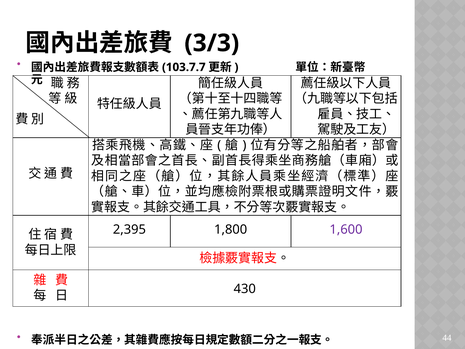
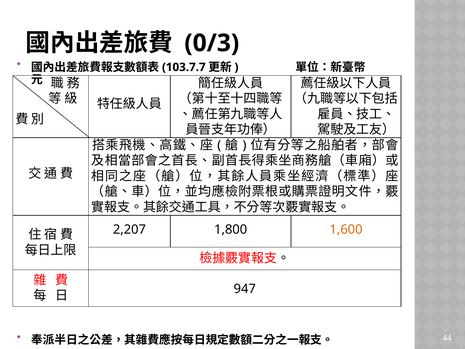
3/3: 3/3 -> 0/3 (212, 43)
2,395: 2,395 -> 2,207 (129, 229)
1,600 colour: purple -> orange (346, 229)
430: 430 -> 947 (245, 289)
